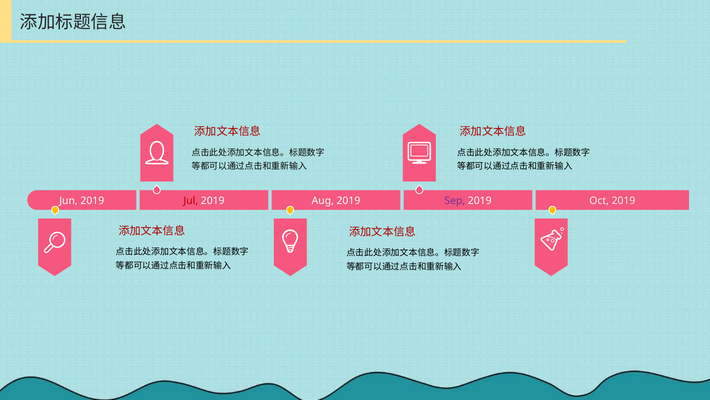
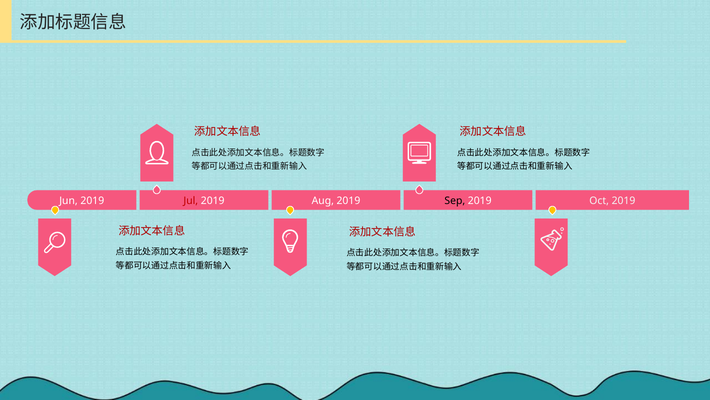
Sep colour: purple -> black (455, 200)
